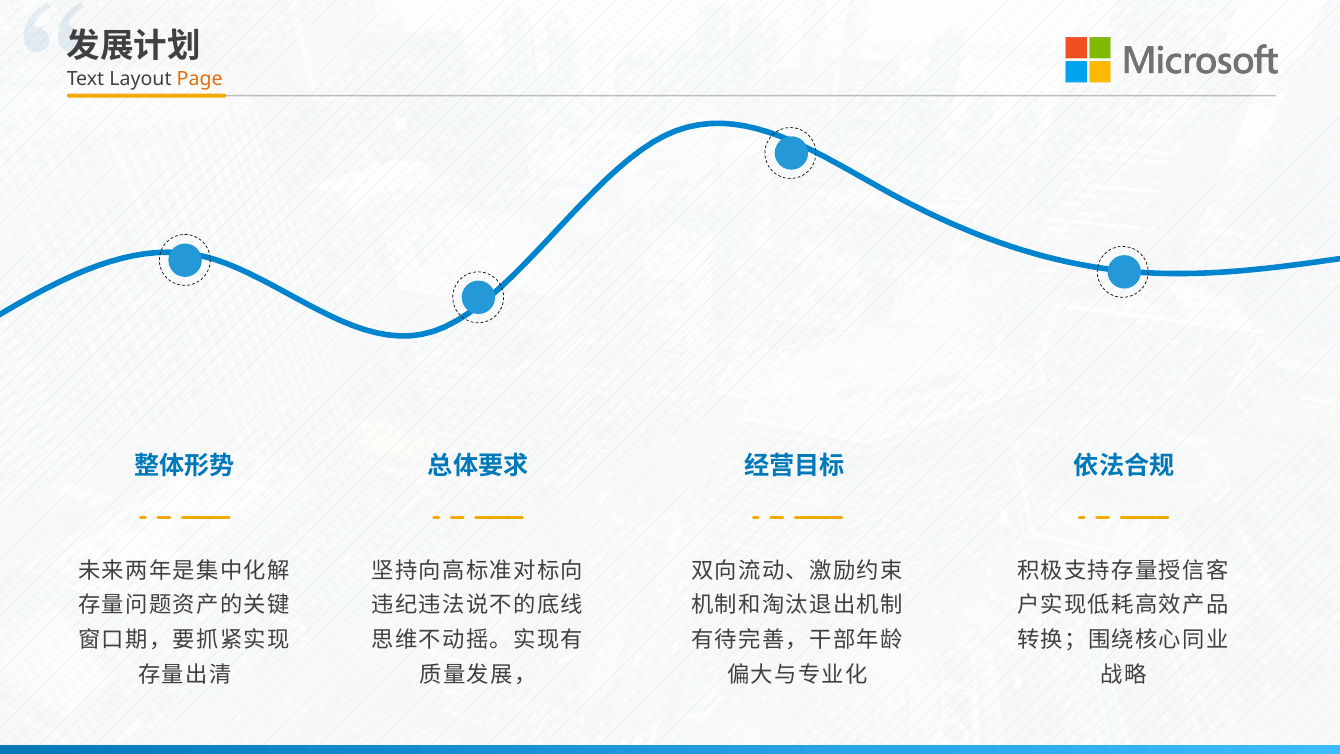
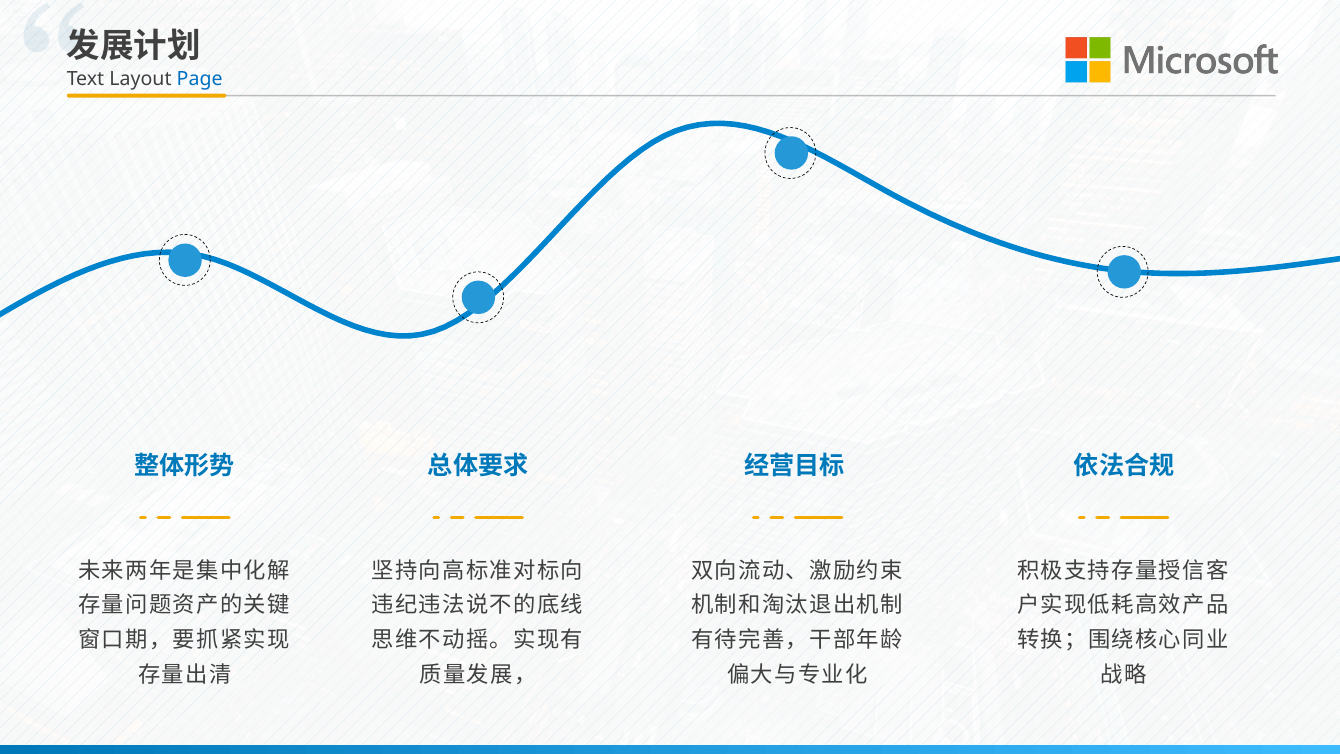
Page colour: orange -> blue (200, 79)
